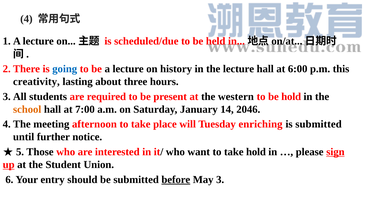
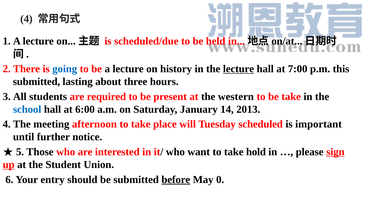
lecture underline: none -> present (239, 69)
6:00: 6:00 -> 7:00 (298, 69)
creativity: creativity -> submitted (36, 82)
be hold: hold -> take (291, 97)
school colour: orange -> blue (27, 109)
7:00: 7:00 -> 6:00 (85, 109)
2046: 2046 -> 2013 (248, 109)
enriching: enriching -> scheduled (261, 124)
is submitted: submitted -> important (319, 124)
3: 3 -> 0 (220, 180)
